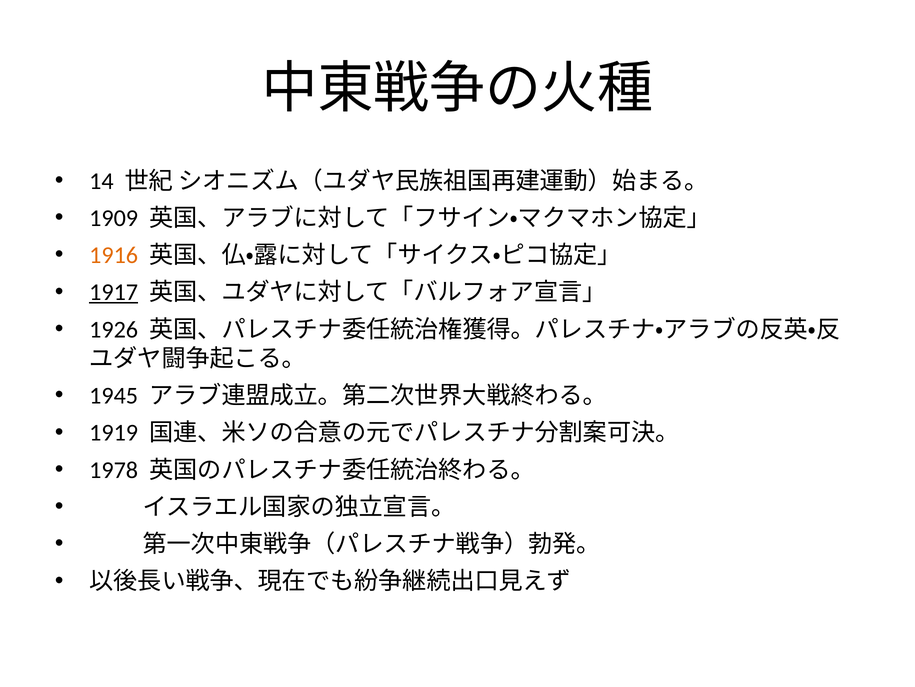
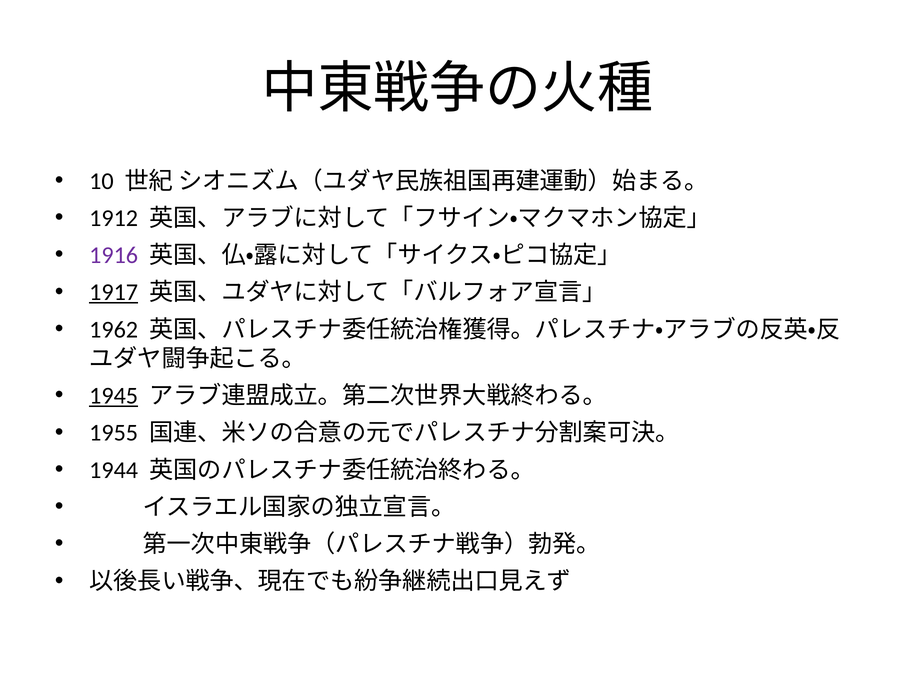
14: 14 -> 10 (101, 181)
1909: 1909 -> 1912 (114, 218)
1916 colour: orange -> purple (114, 255)
1926: 1926 -> 1962 (114, 329)
1945 underline: none -> present (114, 395)
1919: 1919 -> 1955 (114, 432)
1978: 1978 -> 1944 (114, 470)
